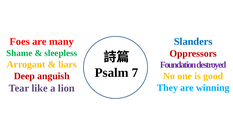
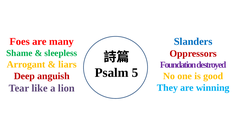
7: 7 -> 5 (135, 73)
